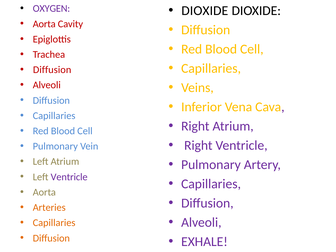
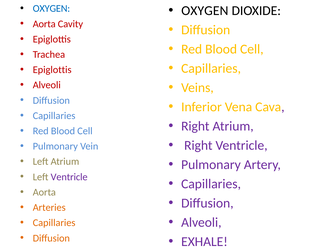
OXYGEN colour: purple -> blue (51, 9)
DIOXIDE: DIOXIDE -> OXYGEN (205, 11)
Diffusion: Diffusion -> Epiglottis (52, 70)
